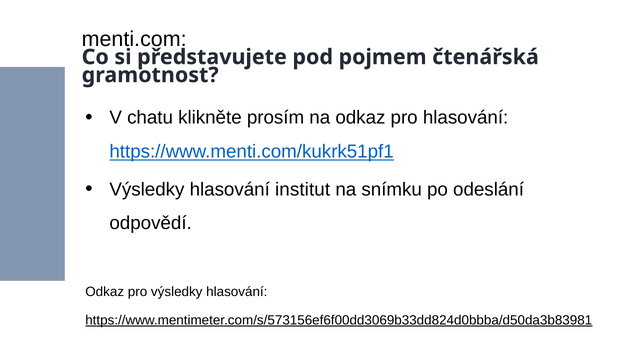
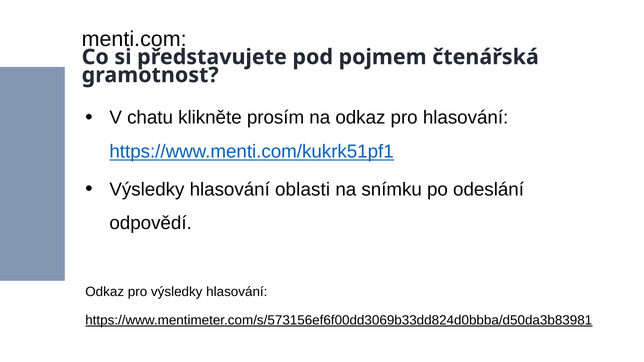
institut: institut -> oblasti (303, 190)
